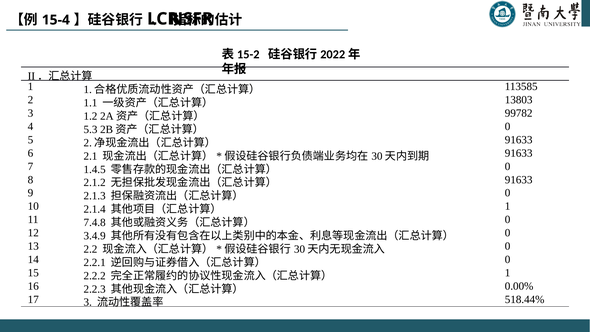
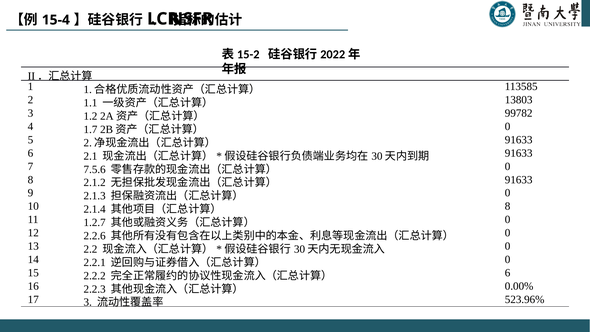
5.3: 5.3 -> 1.7 (90, 129)
1.4.5: 1.4.5 -> 7.5.6 (95, 169)
1: 1 -> 8 (508, 206)
7.4.8: 7.4.8 -> 1.2.7 (95, 223)
3.4.9: 3.4.9 -> 2.2.6 (95, 236)
1: 1 -> 6 (508, 273)
518.44%: 518.44% -> 523.96% (525, 299)
